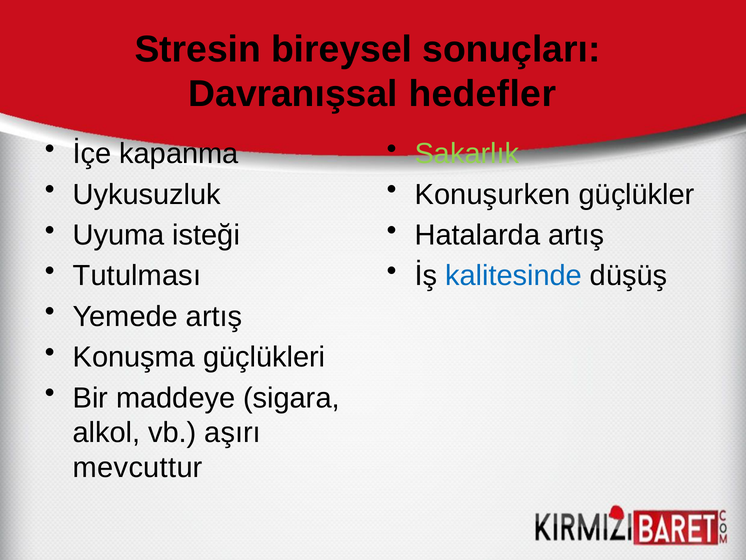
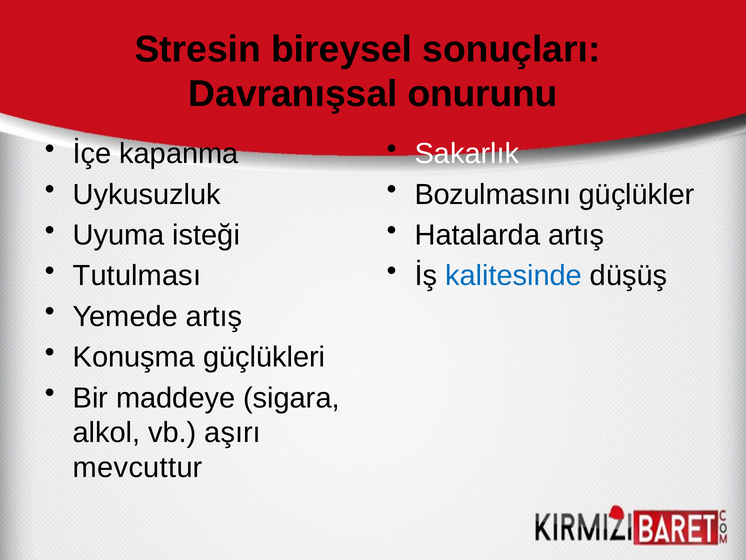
hedefler: hedefler -> onurunu (483, 94)
Sakarlık colour: light green -> white (467, 154)
Konuşurken: Konuşurken -> Bozulmasını (493, 194)
